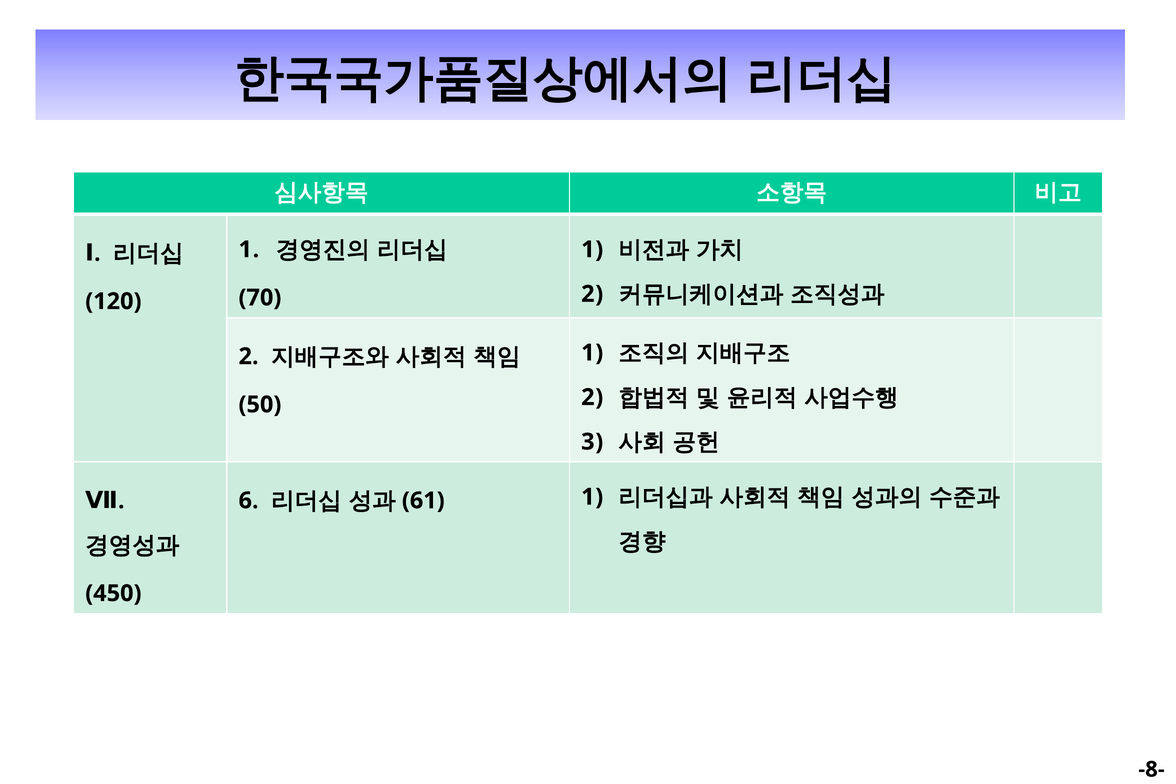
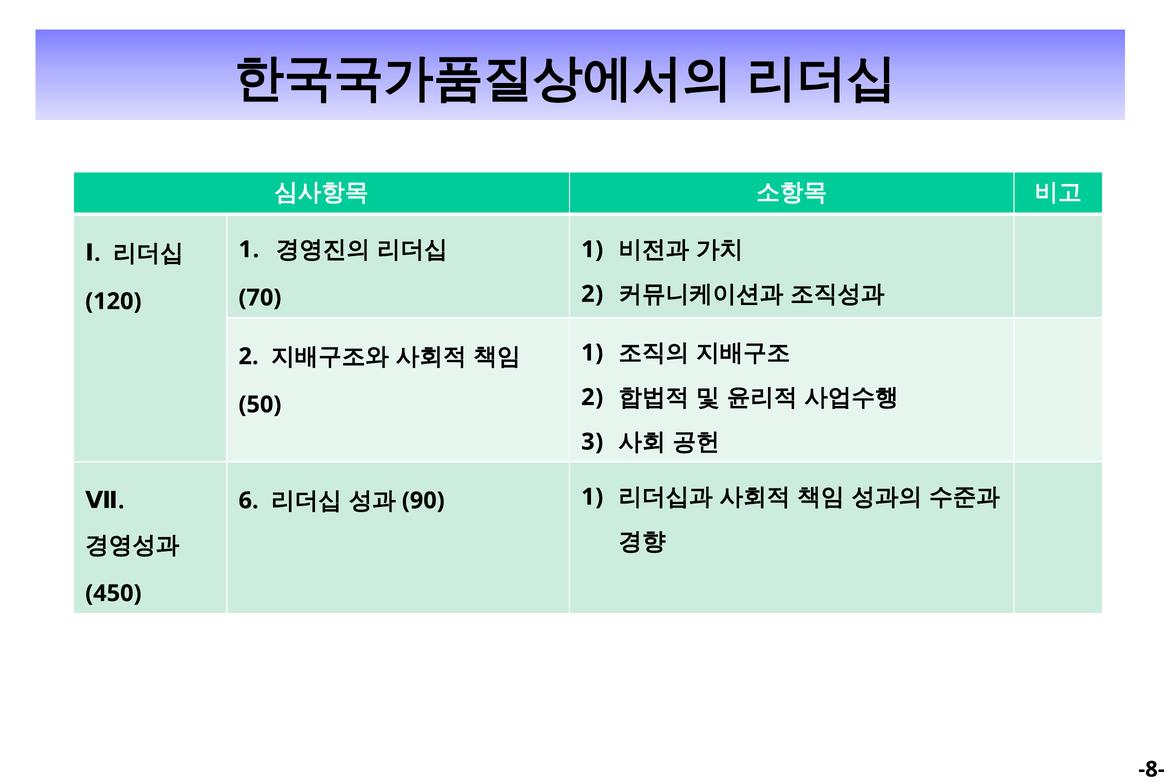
61: 61 -> 90 (423, 501)
